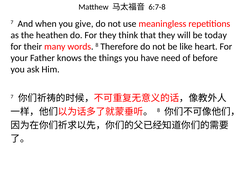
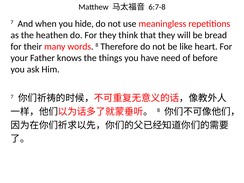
give: give -> hide (84, 24)
today: today -> bread (216, 35)
